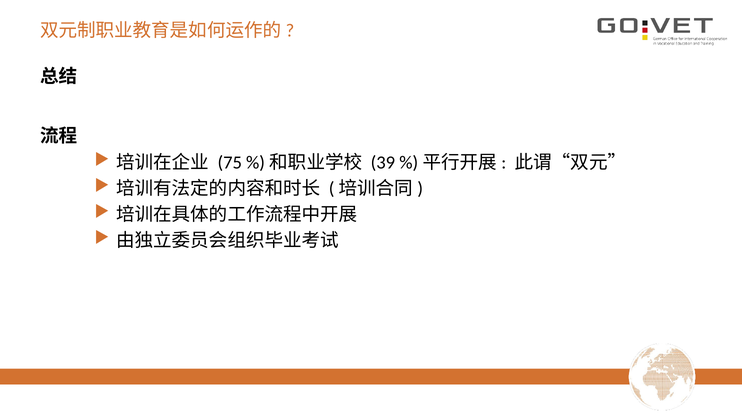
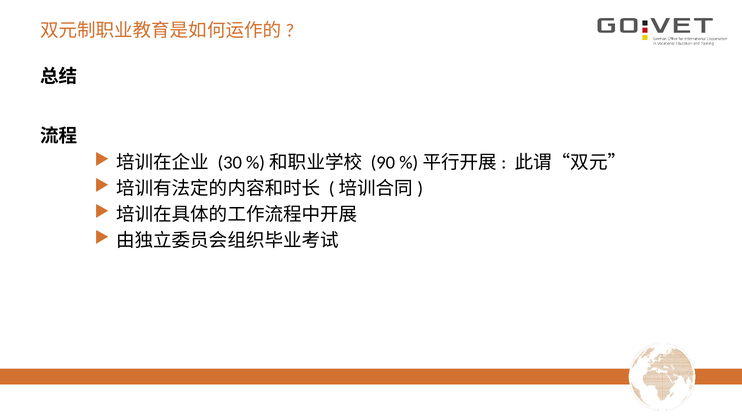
75: 75 -> 30 (230, 163)
39: 39 -> 90 (383, 163)
